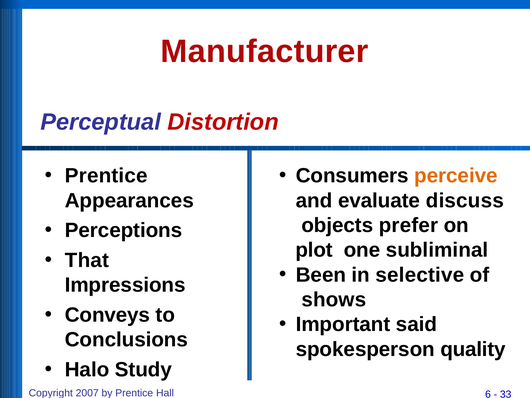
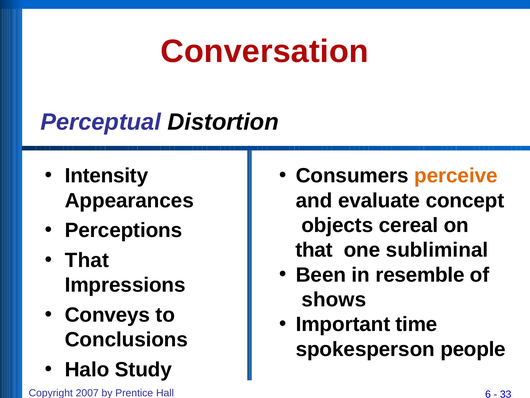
Manufacturer: Manufacturer -> Conversation (265, 51)
Distortion colour: red -> black (223, 122)
Prentice: Prentice -> Intensity (106, 176)
discuss: discuss -> concept (465, 200)
prefer: prefer -> cereal (409, 225)
plot: plot -> that (314, 250)
selective: selective -> resemble (420, 275)
said: said -> time (417, 324)
quality: quality -> people (473, 349)
